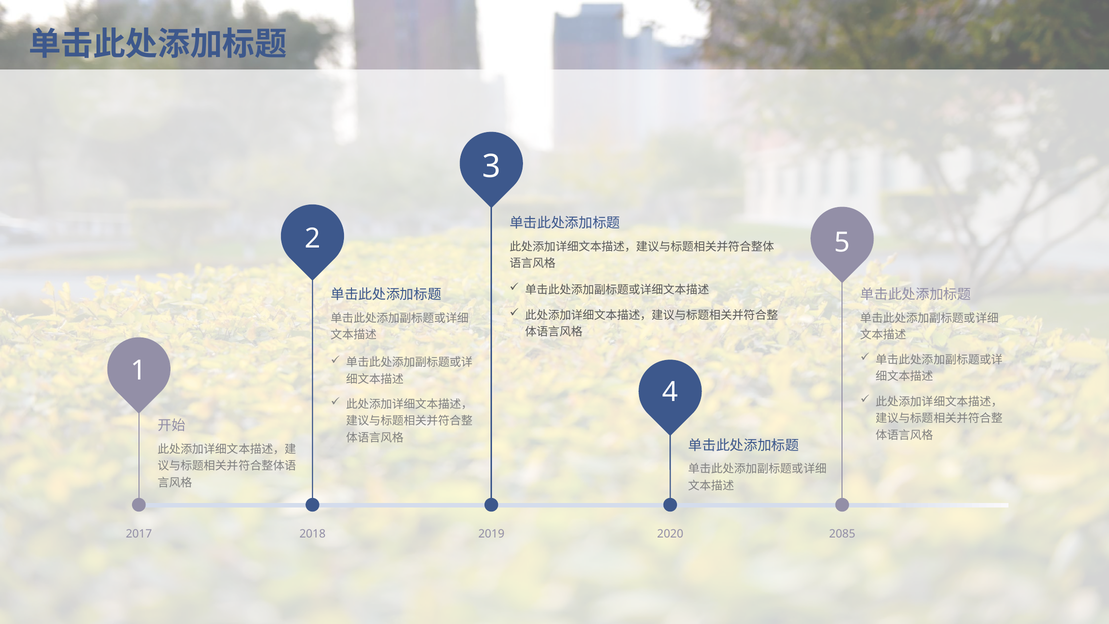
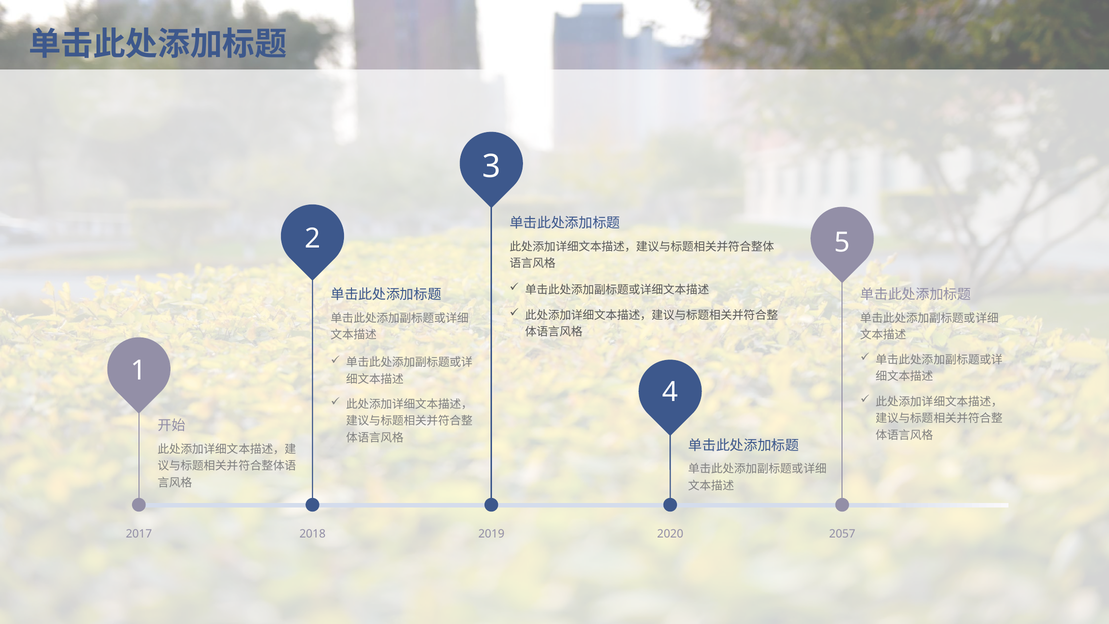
2085: 2085 -> 2057 (842, 534)
